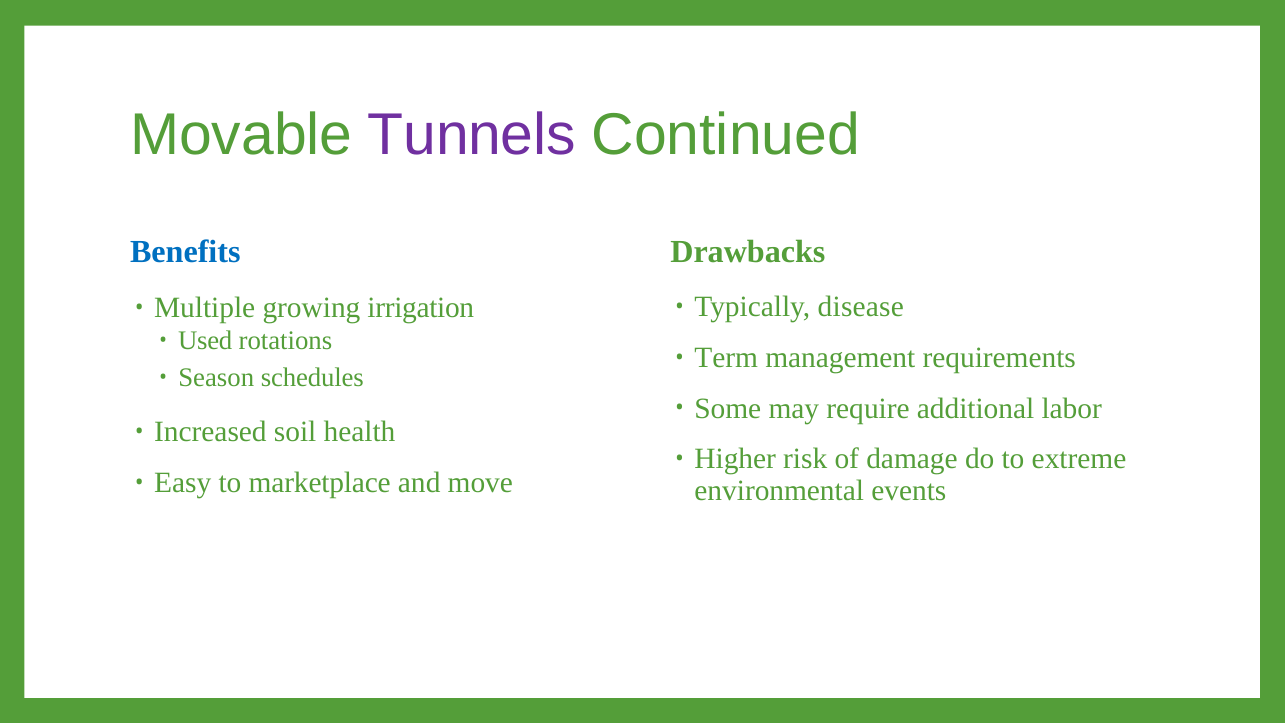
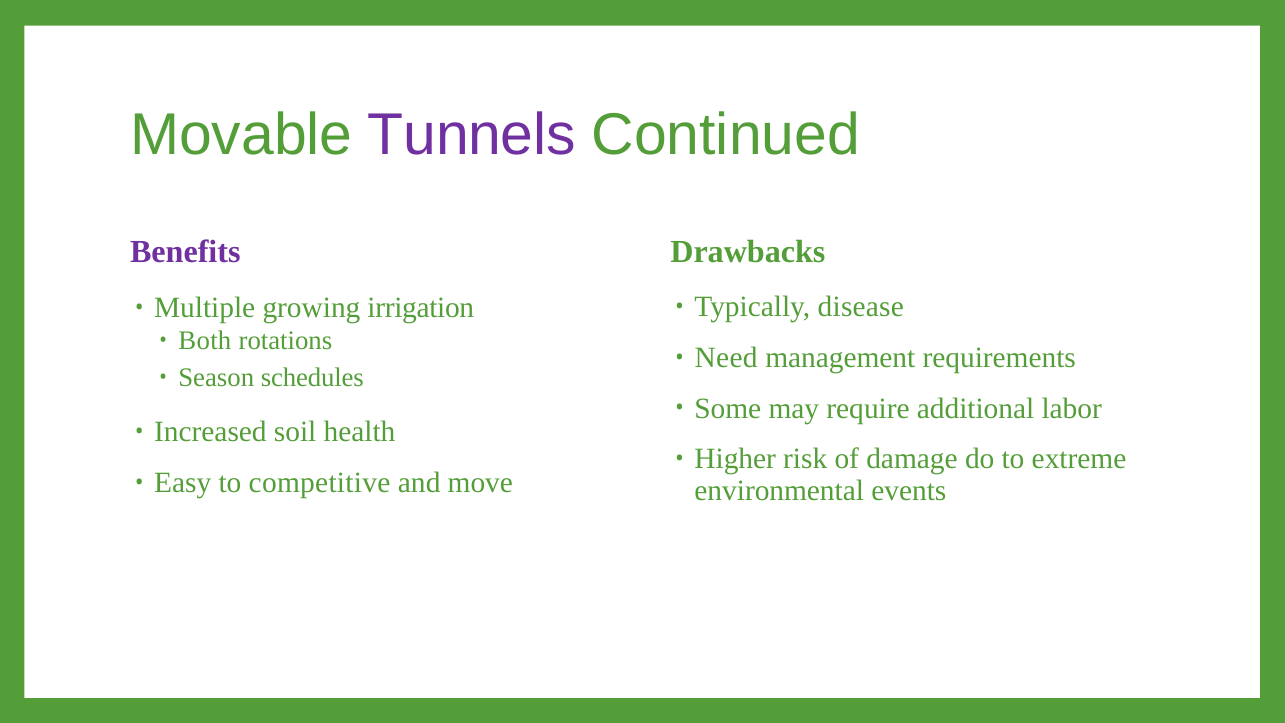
Benefits colour: blue -> purple (185, 252)
Used: Used -> Both (205, 340)
Term: Term -> Need (726, 358)
marketplace: marketplace -> competitive (320, 482)
